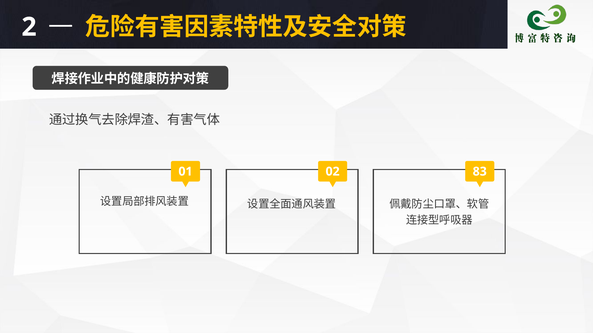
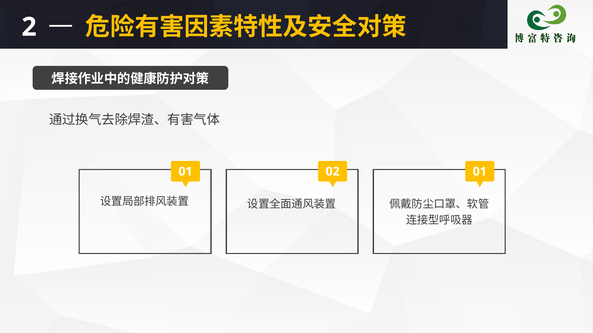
02 83: 83 -> 01 (480, 172)
